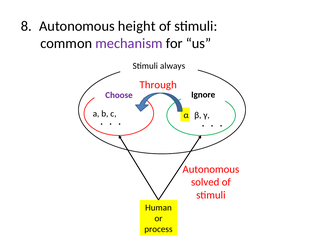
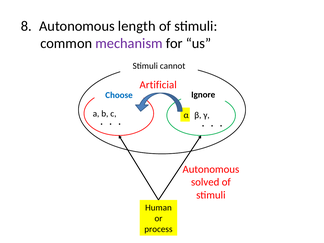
height: height -> length (137, 26)
always: always -> cannot (173, 66)
Through: Through -> Artificial (158, 85)
Choose colour: purple -> blue (119, 95)
